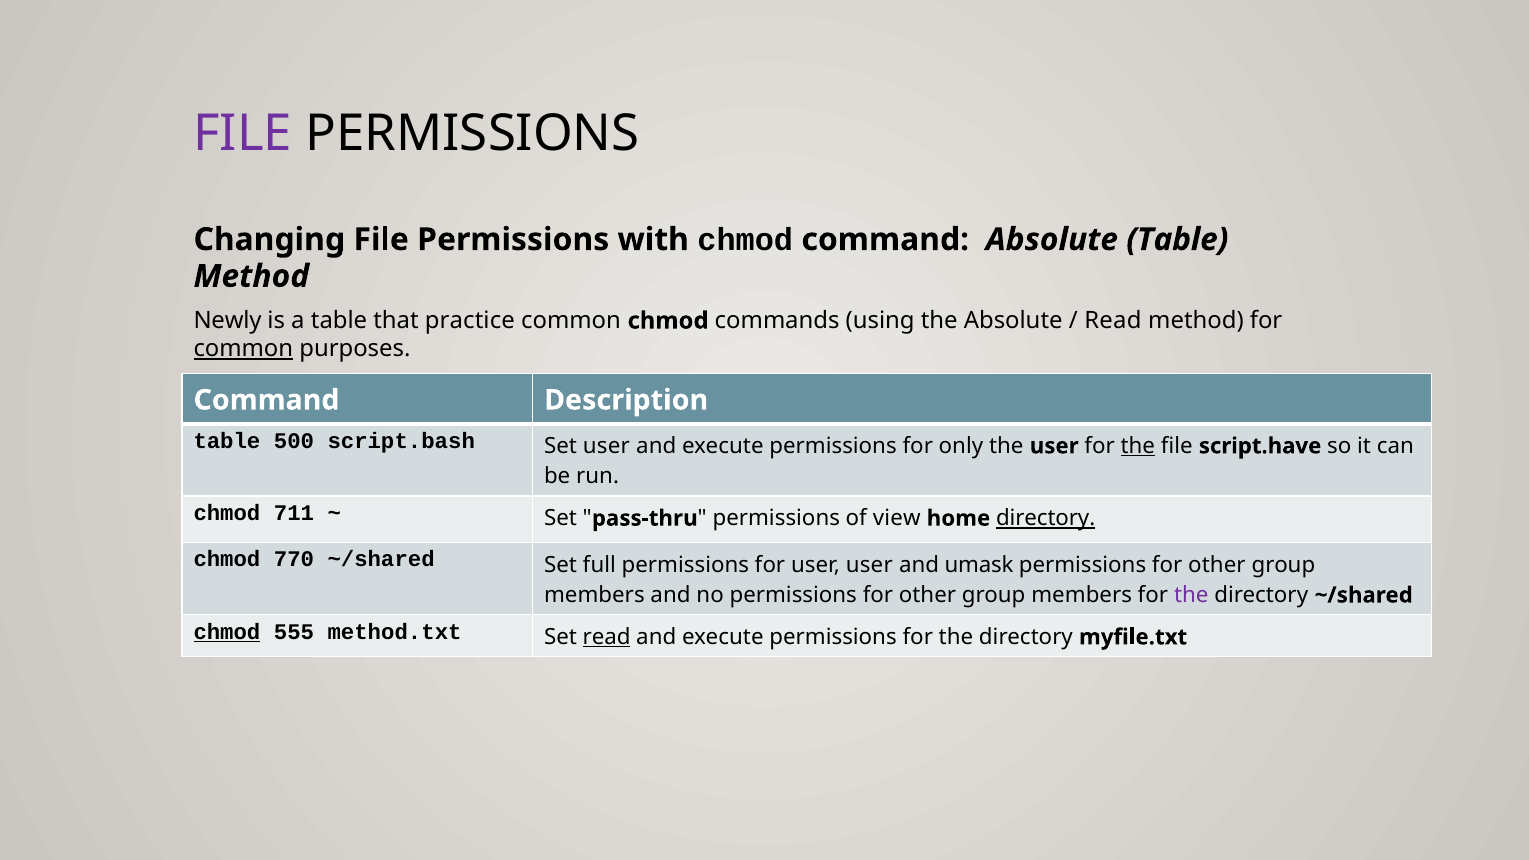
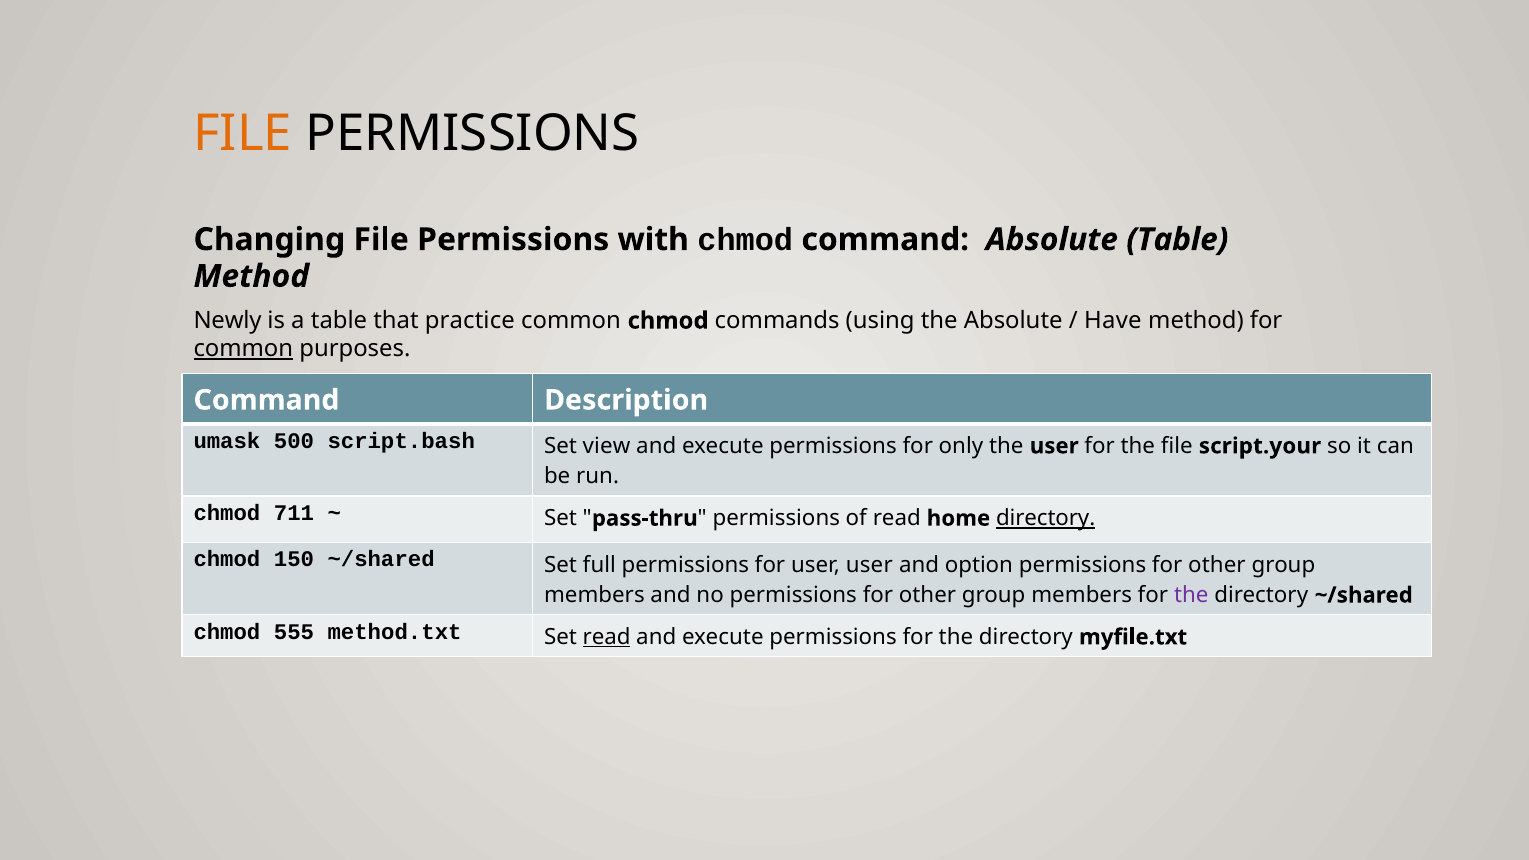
FILE colour: purple -> orange (243, 134)
Read: Read -> Have (1113, 321)
table: table -> umask (227, 441)
Set user: user -> view (606, 446)
the underline: present -> none (1138, 446)
script.have: script.have -> script.your (1260, 446)
of view: view -> read (897, 518)
770: 770 -> 150 (294, 560)
umask: umask -> option (979, 565)
chmod underline: present -> none (227, 632)
